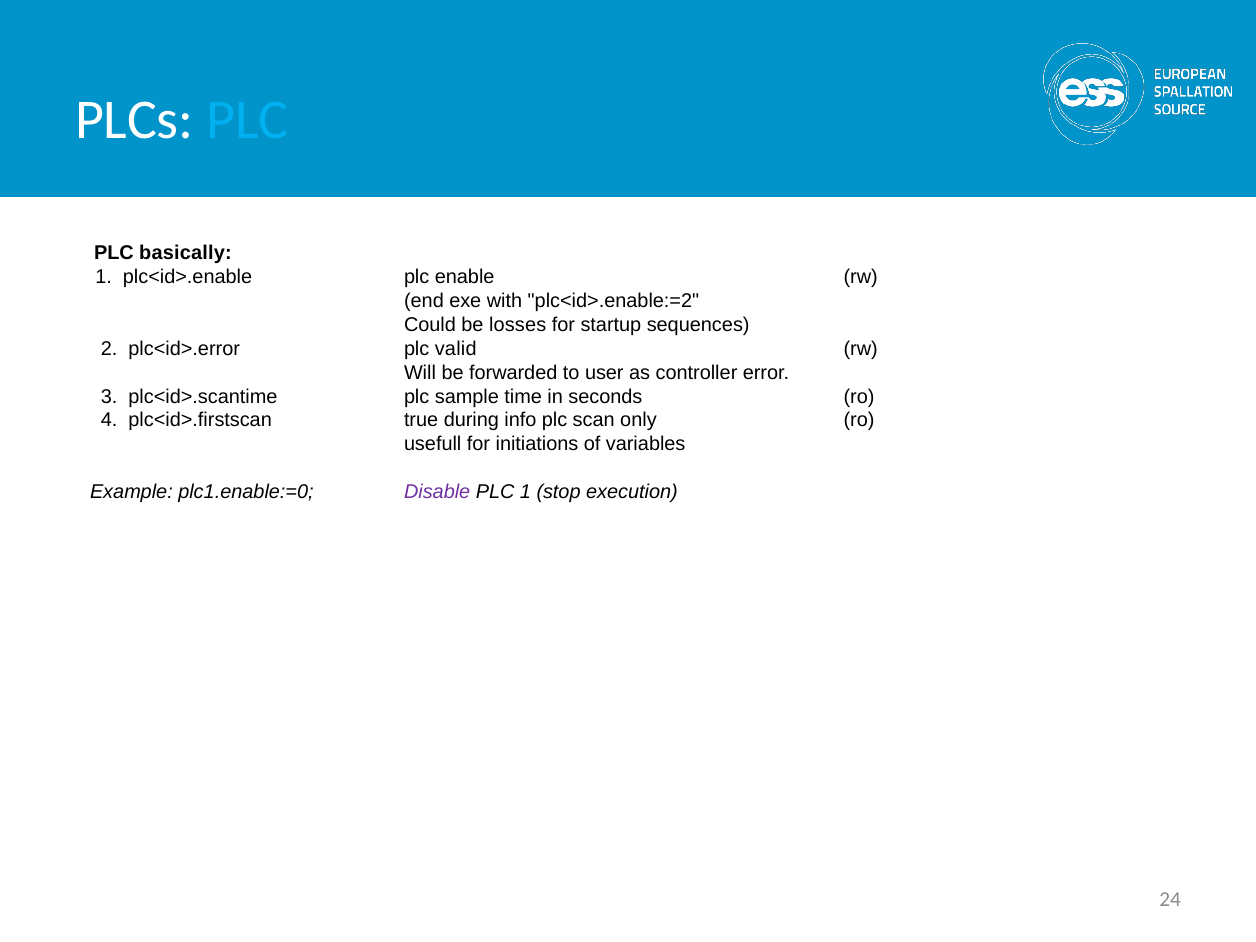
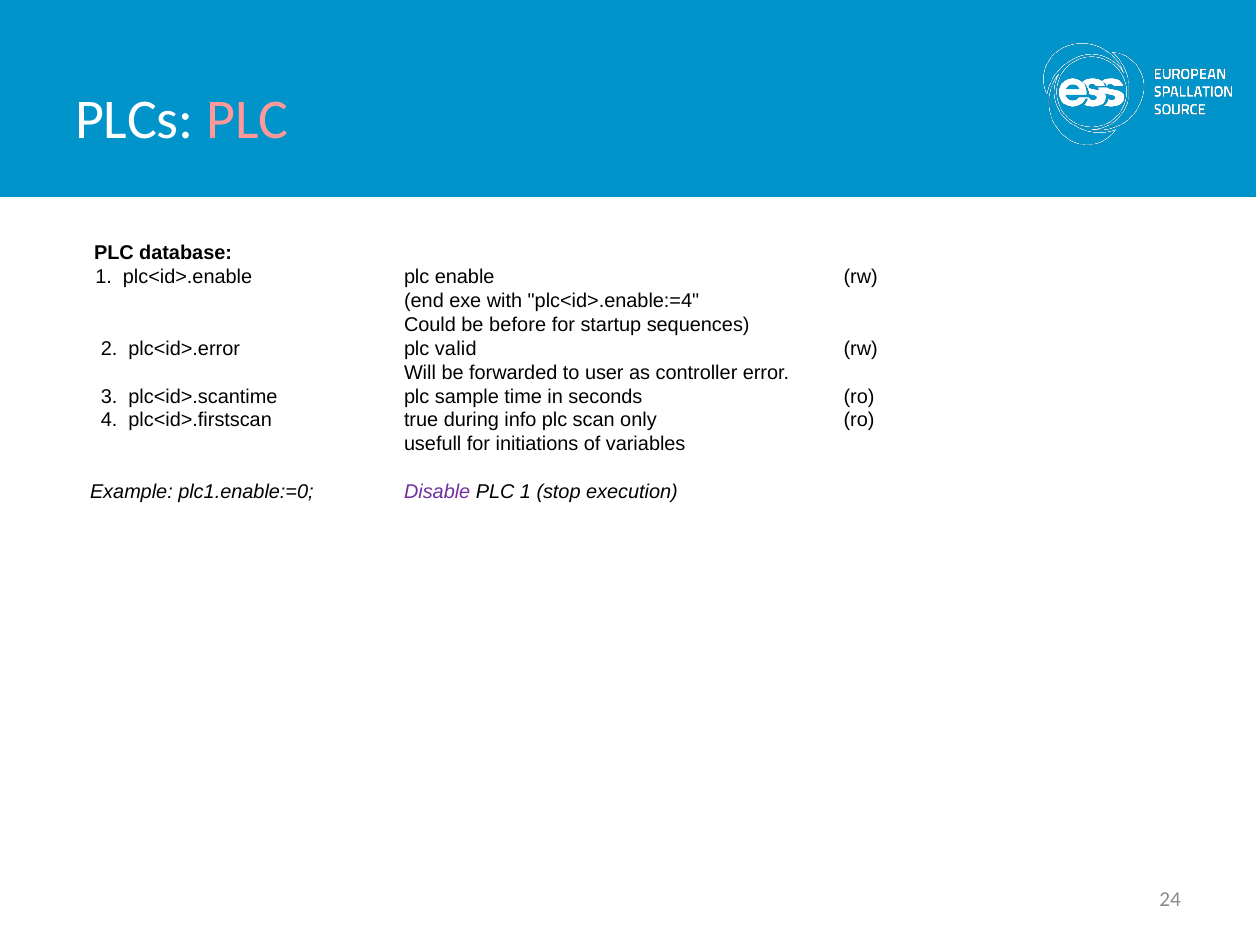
PLC colour: light blue -> pink (247, 120)
basically: basically -> database (186, 253)
plc<id>.enable:=2: plc<id>.enable:=2 -> plc<id>.enable:=4 (613, 301)
losses: losses -> before (518, 325)
